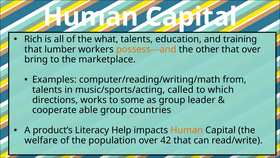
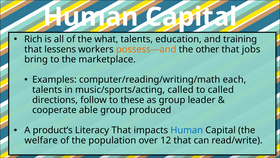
lumber: lumber -> lessens (60, 49)
that over: over -> jobs (251, 49)
from: from -> each (234, 79)
to which: which -> called (221, 90)
works: works -> follow (94, 100)
some: some -> these (132, 100)
countries: countries -> produced (150, 110)
Literacy Help: Help -> That (121, 130)
Human colour: orange -> blue (187, 130)
42: 42 -> 12 (166, 140)
